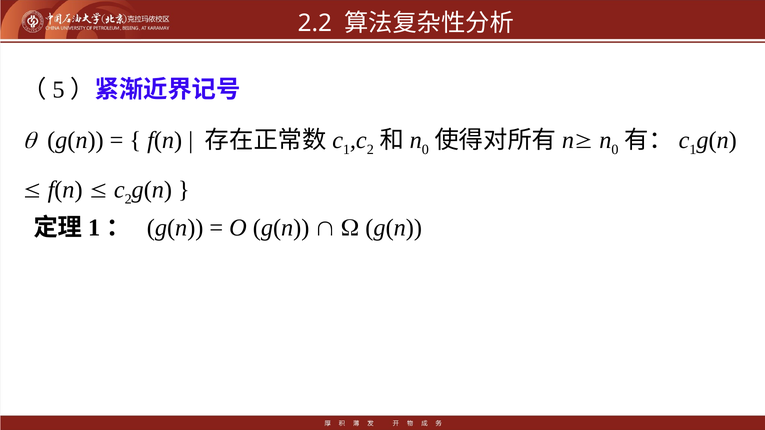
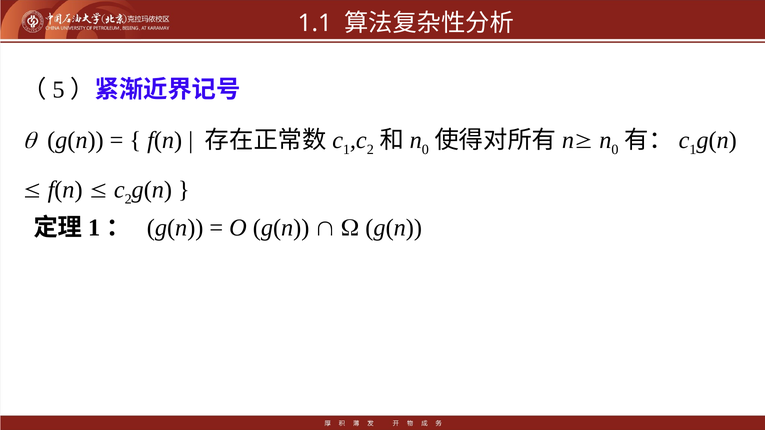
2.2: 2.2 -> 1.1 (315, 23)
